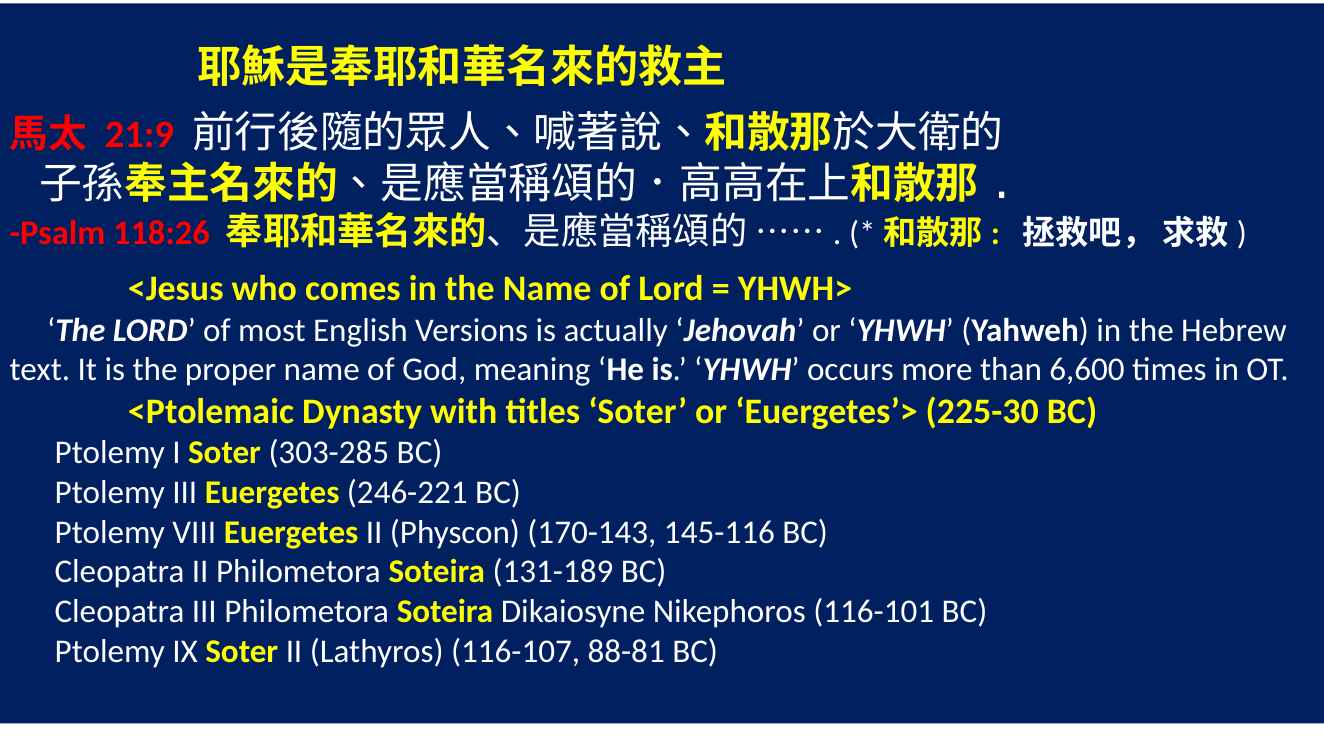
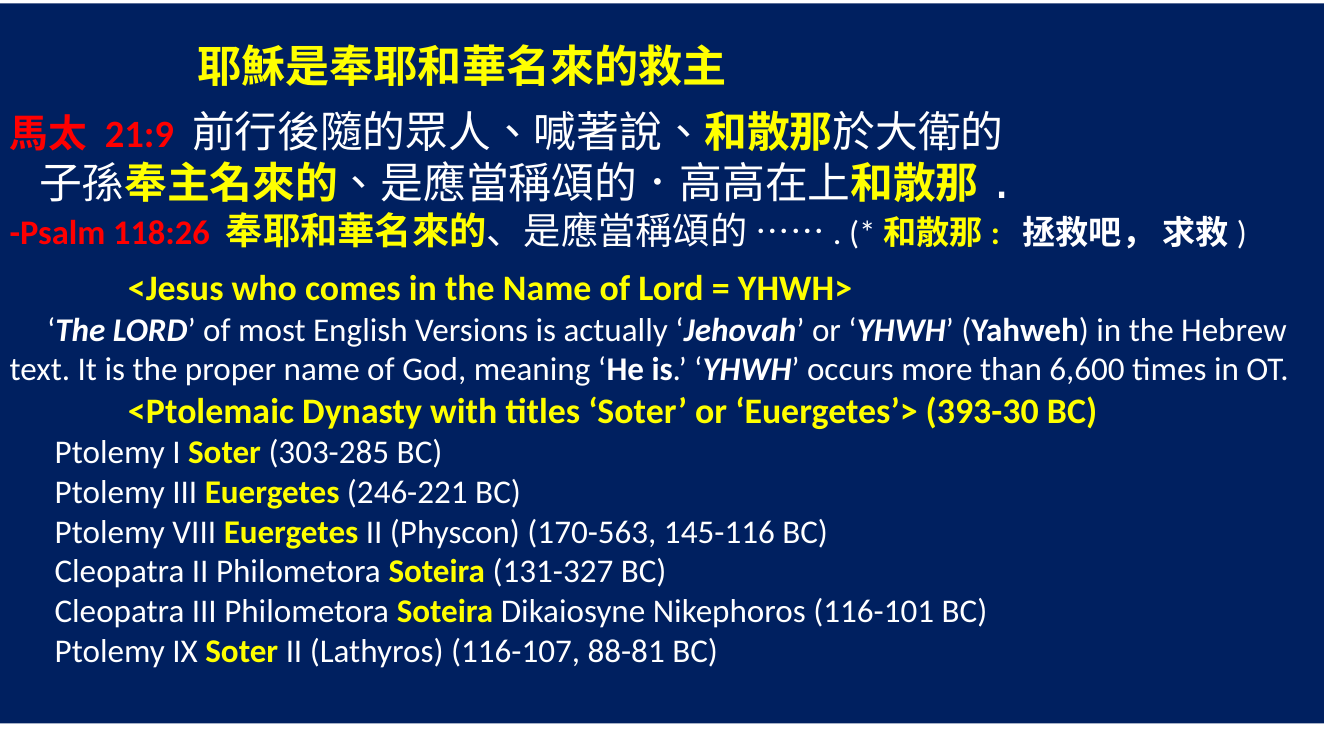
225-30: 225-30 -> 393-30 (982, 411)
170-143: 170-143 -> 170-563 (592, 532)
131-189: 131-189 -> 131-327 (553, 572)
